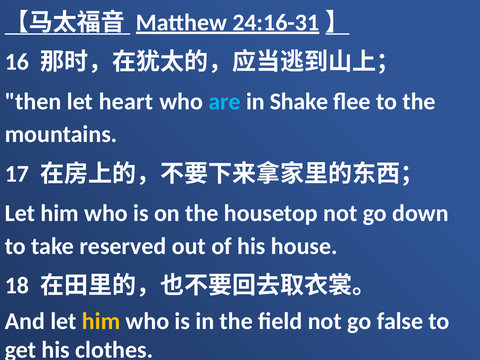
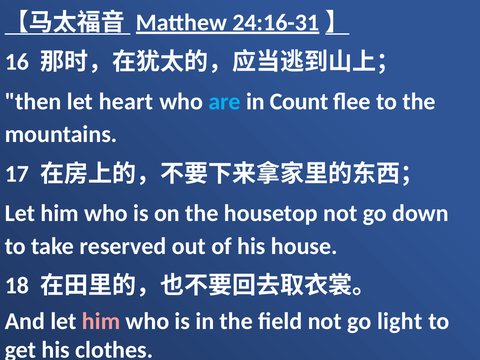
Shake: Shake -> Count (299, 101)
him colour: yellow -> pink (101, 321)
false: false -> light (400, 321)
